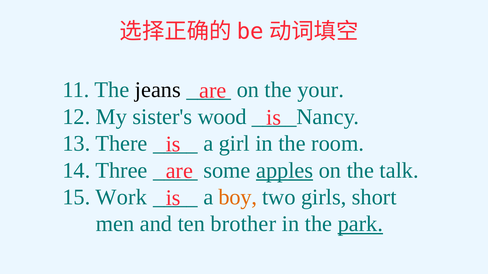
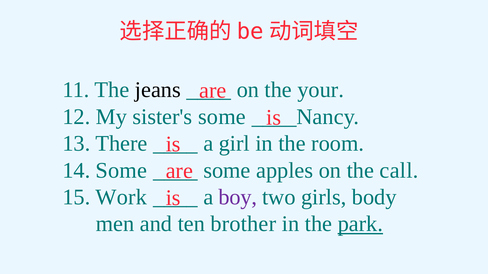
sister's wood: wood -> some (222, 117)
14 Three: Three -> Some (121, 171)
apples underline: present -> none (285, 171)
talk: talk -> call (399, 171)
boy colour: orange -> purple (238, 197)
short: short -> body (374, 197)
